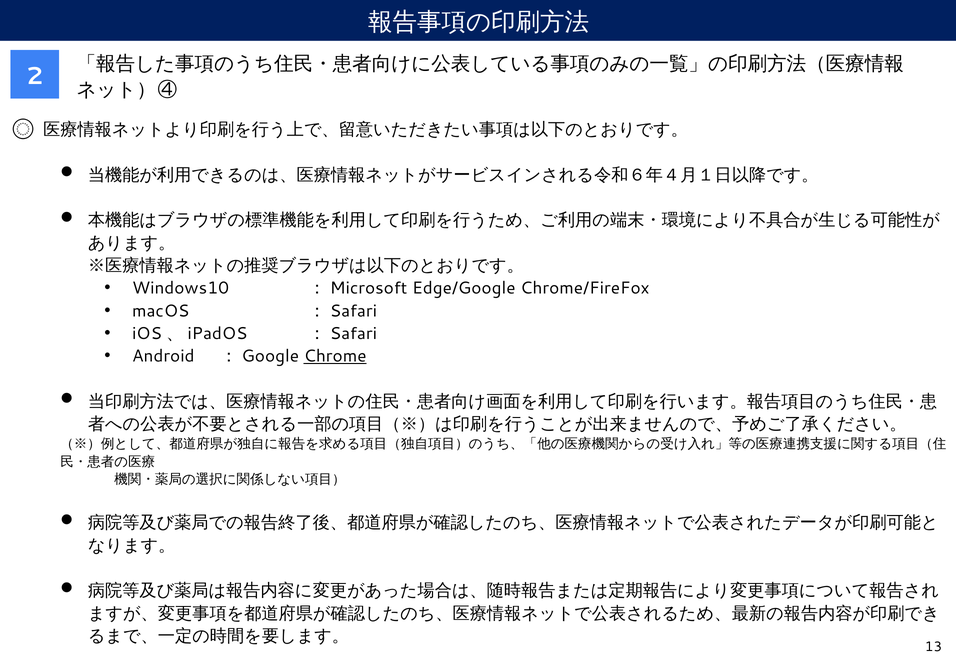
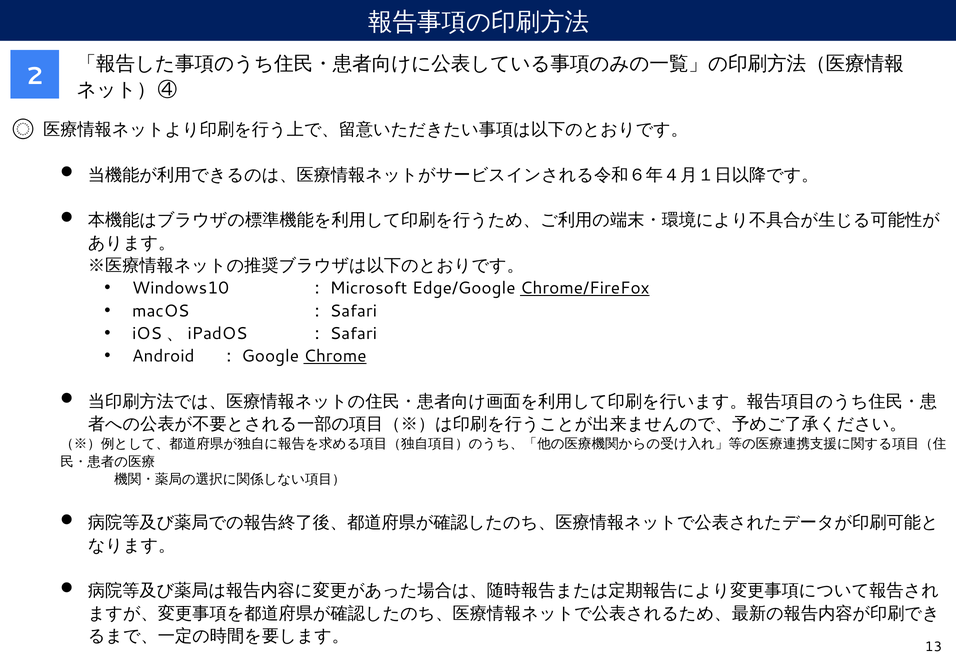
Chrome/FireFox underline: none -> present (585, 288)
